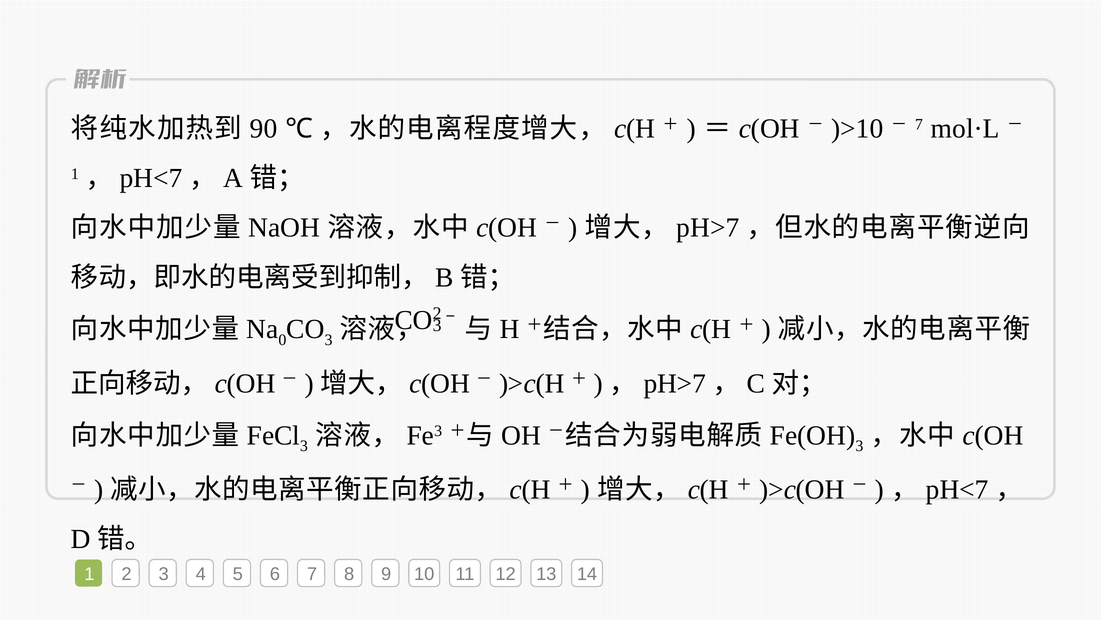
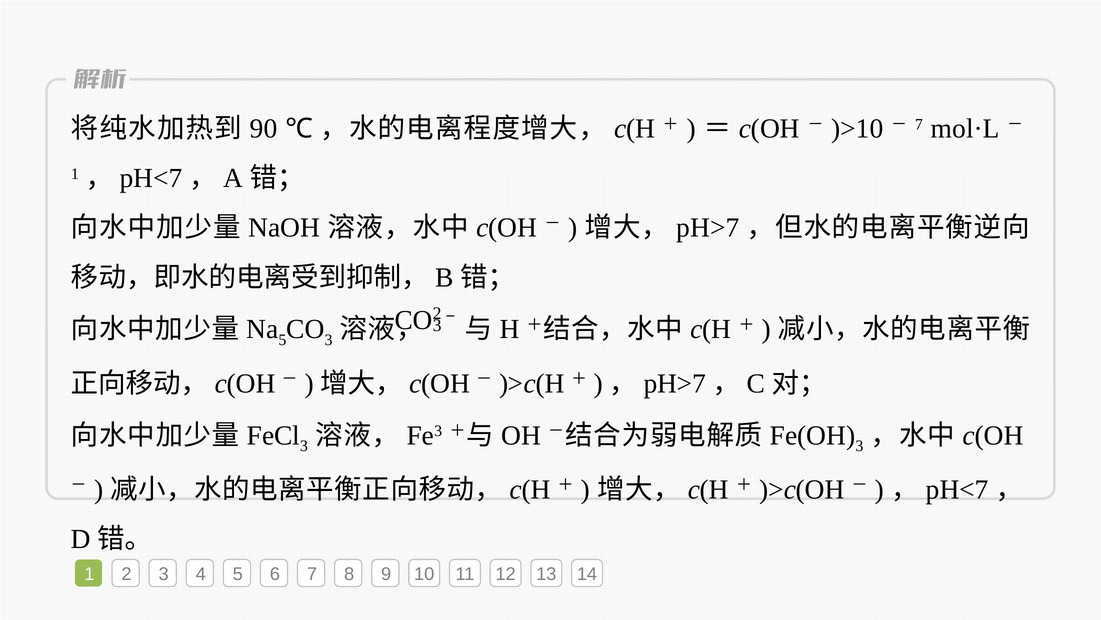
0: 0 -> 5 (282, 340)
